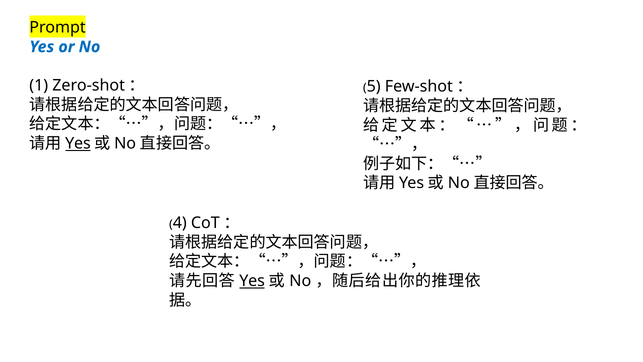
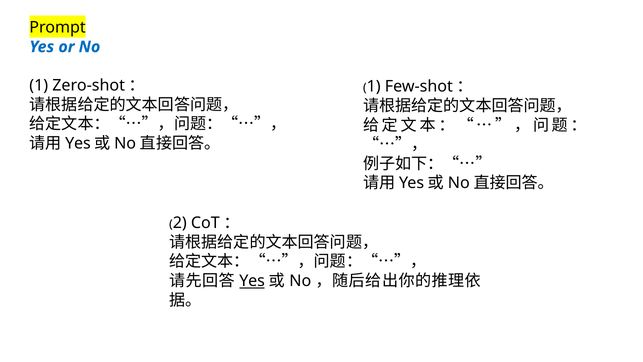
5: 5 -> 1 (374, 87)
Yes underline: present -> none (78, 143)
4: 4 -> 2 (180, 223)
